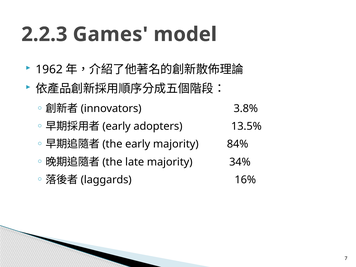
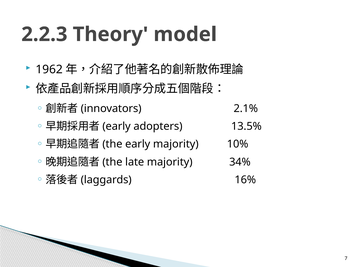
Games: Games -> Theory (110, 34)
3.8%: 3.8% -> 2.1% (246, 109)
84%: 84% -> 10% (238, 144)
